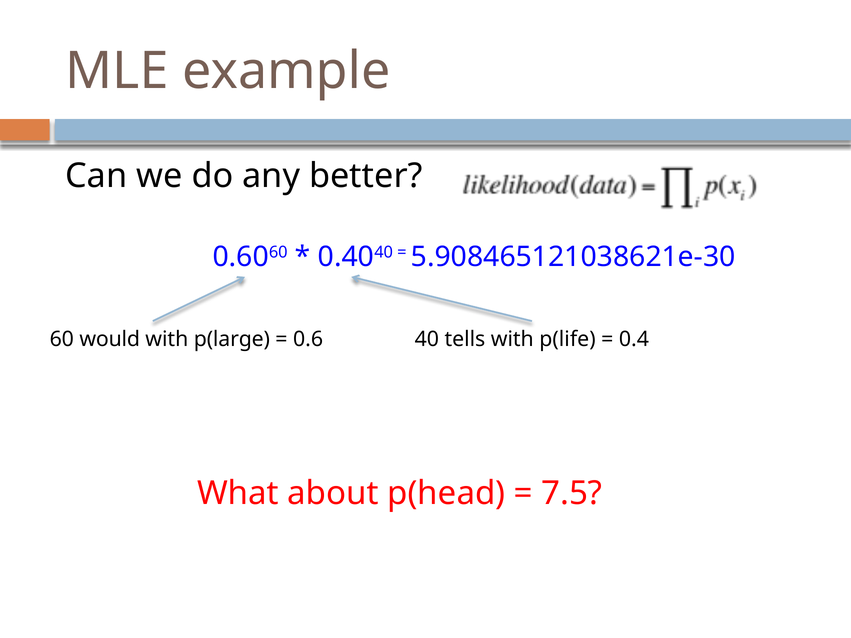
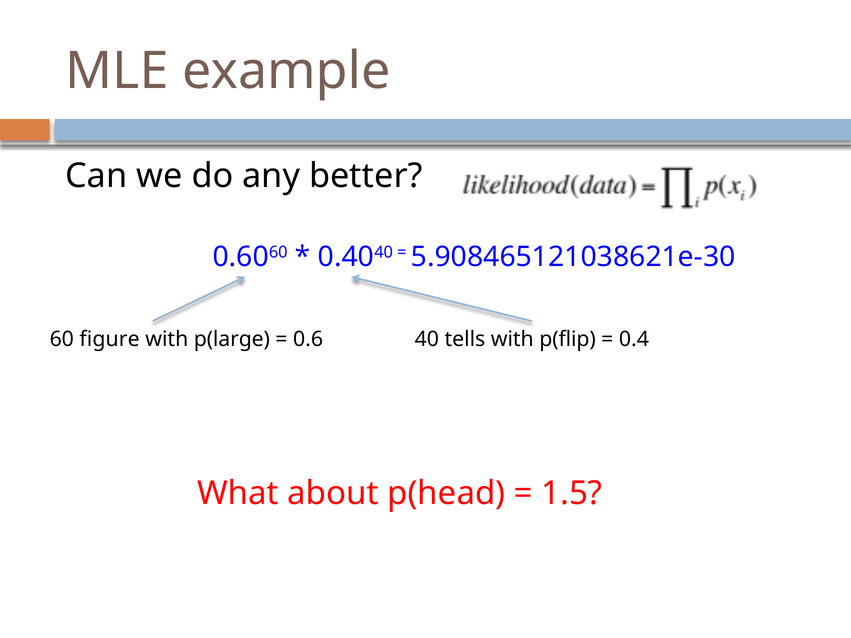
would: would -> figure (110, 340)
p(life: p(life -> p(flip (568, 340)
7.5: 7.5 -> 1.5 (572, 493)
